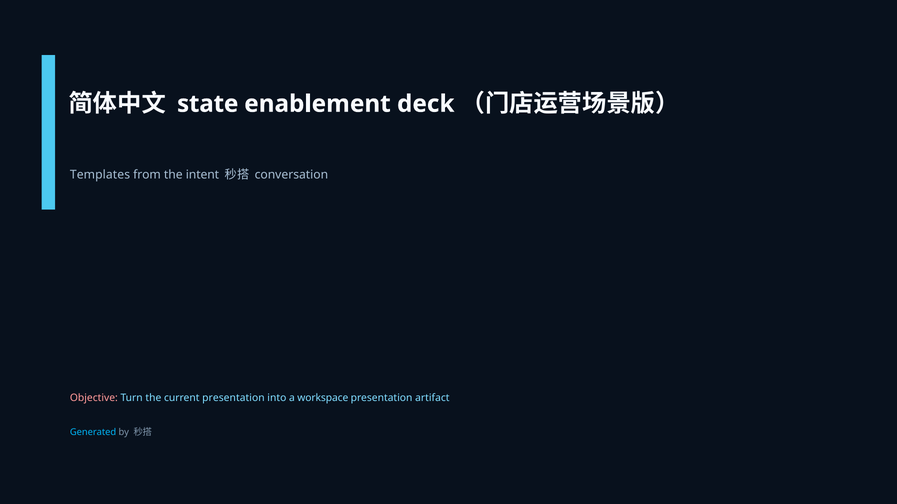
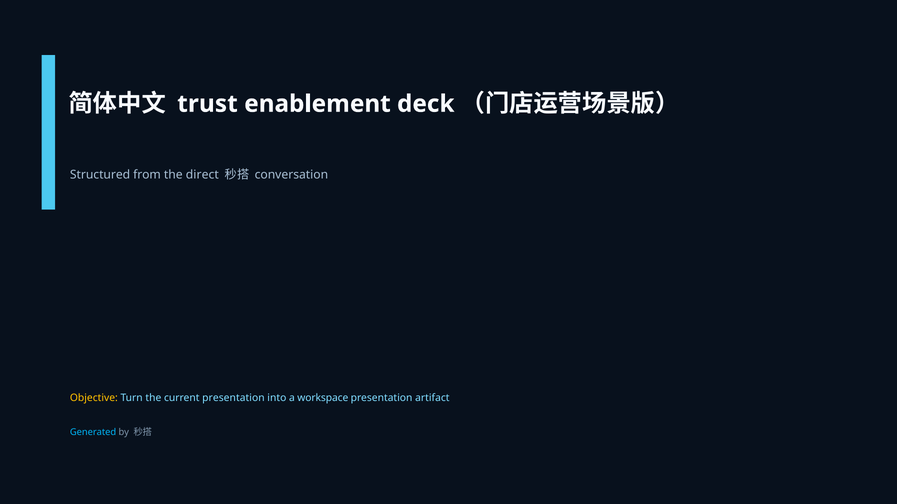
state: state -> trust (208, 104)
Templates: Templates -> Structured (100, 175)
intent: intent -> direct (202, 175)
Objective colour: pink -> yellow (94, 398)
